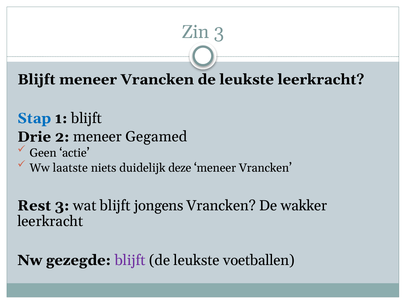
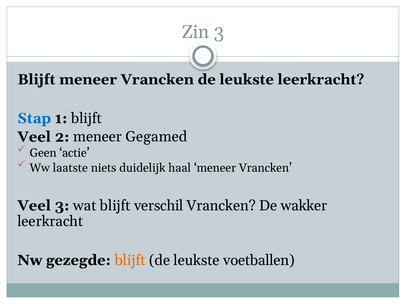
Drie: Drie -> Veel (34, 137)
deze: deze -> haal (180, 168)
Rest: Rest -> Veel (34, 206)
jongens: jongens -> verschil (159, 206)
blijft colour: purple -> orange (130, 261)
